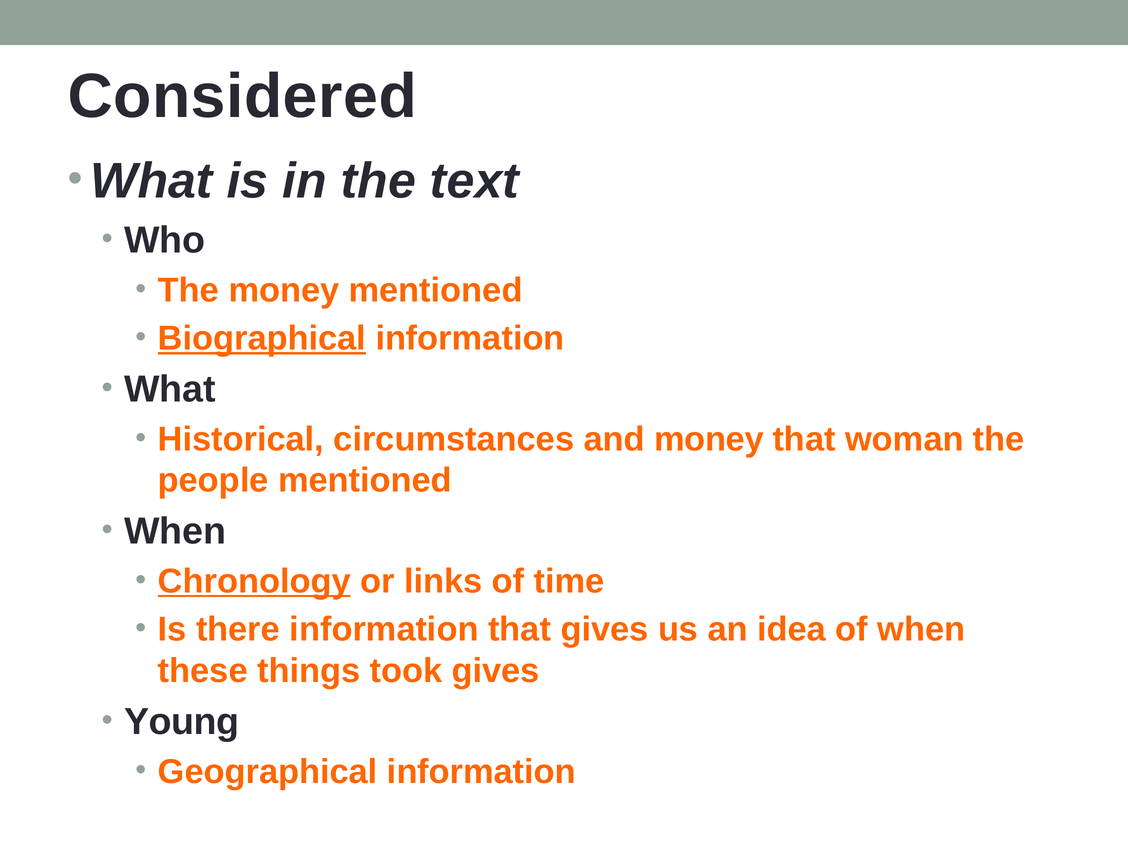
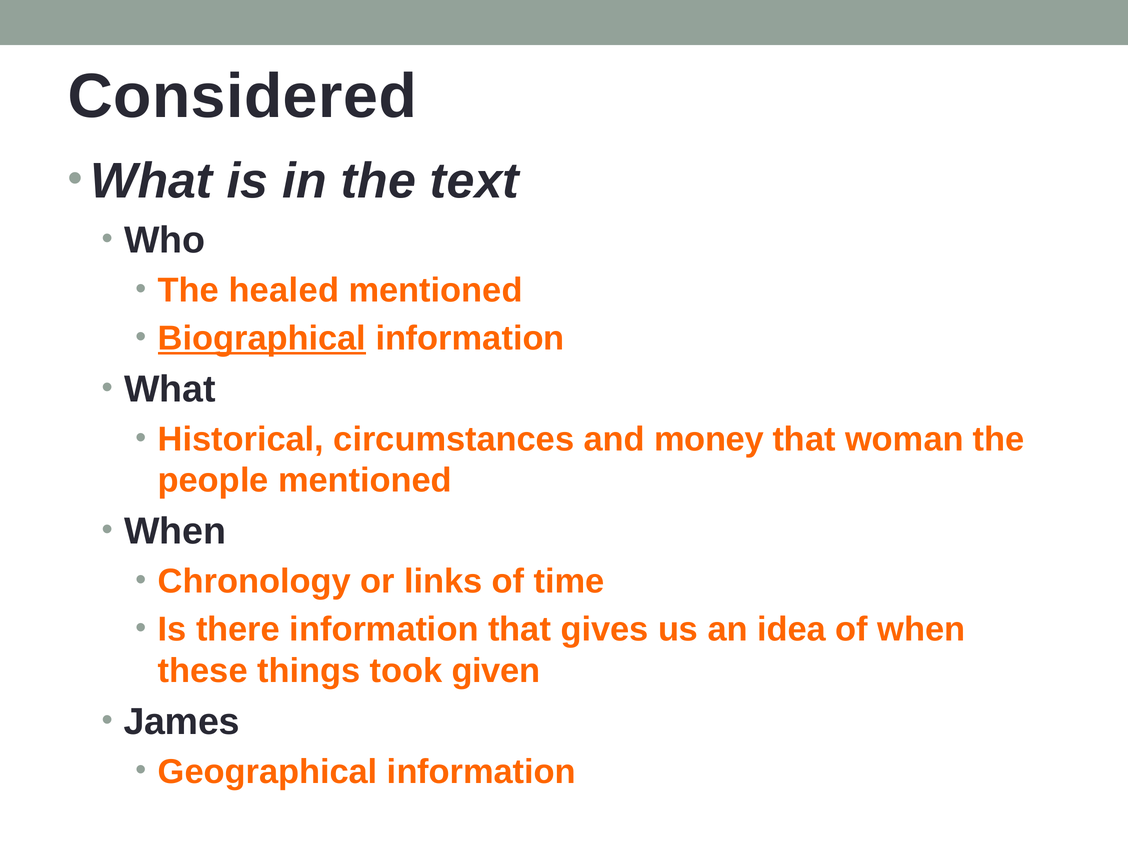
The money: money -> healed (284, 290)
Chronology underline: present -> none (254, 581)
took gives: gives -> given (496, 671)
Young: Young -> James (182, 722)
